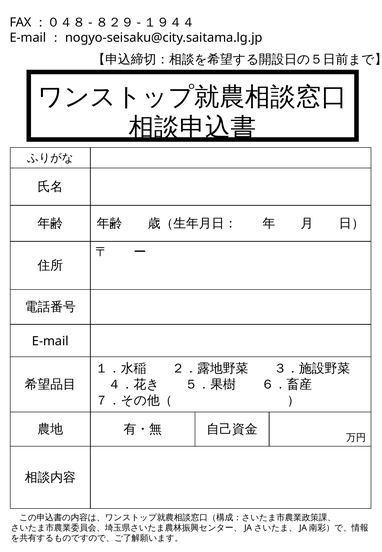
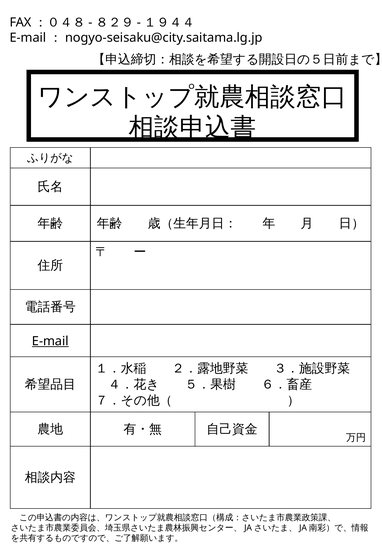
E-mail underline: none -> present (50, 341)
